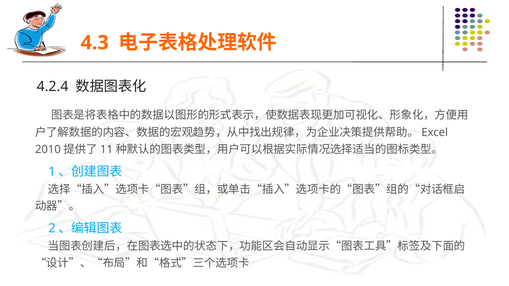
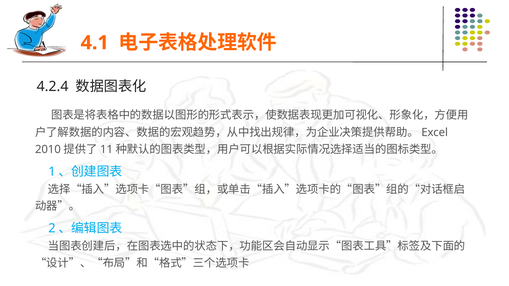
4.3: 4.3 -> 4.1 (95, 43)
